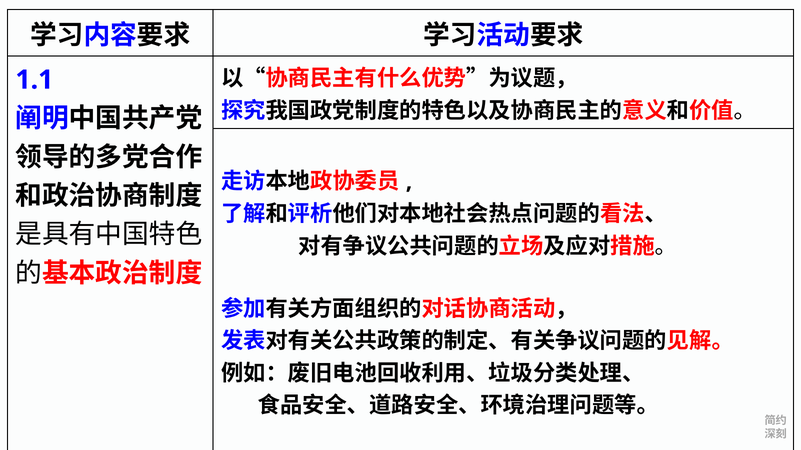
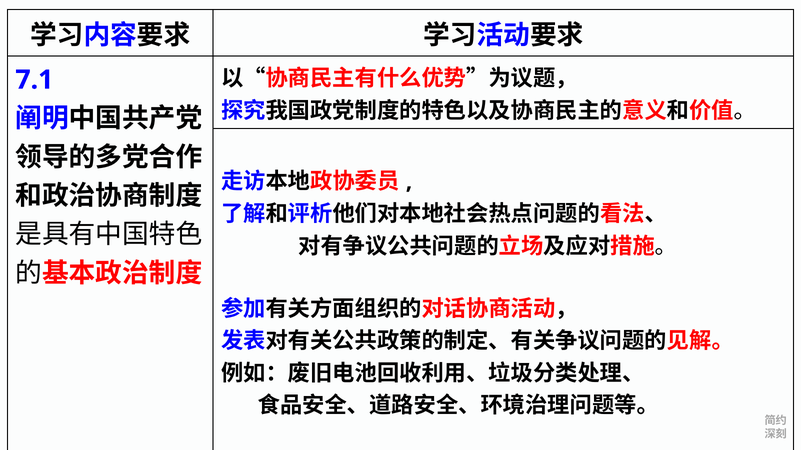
1.1: 1.1 -> 7.1 (34, 80)
